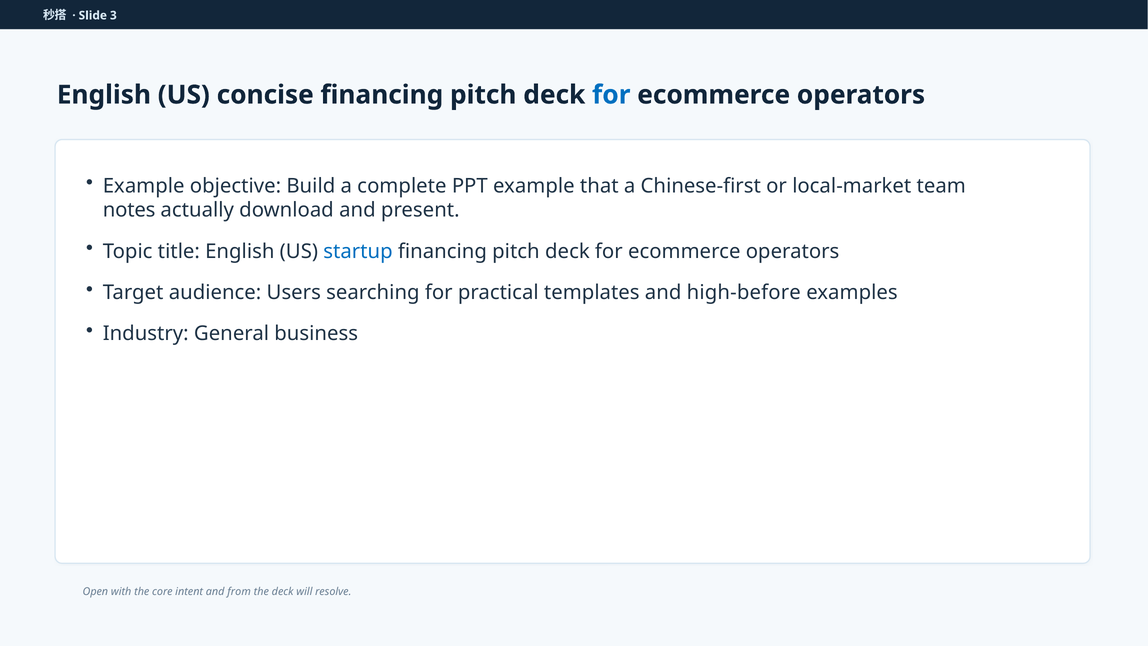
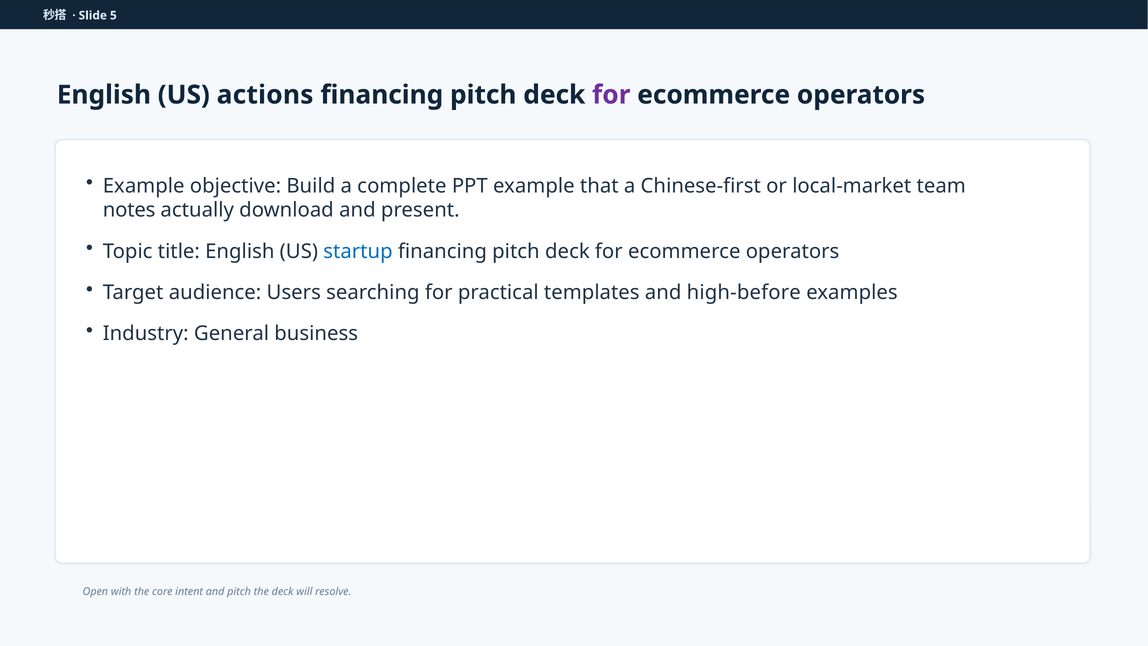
3: 3 -> 5 (113, 15)
concise: concise -> actions (265, 95)
for colour: blue -> purple (611, 95)
and from: from -> pitch (239, 591)
